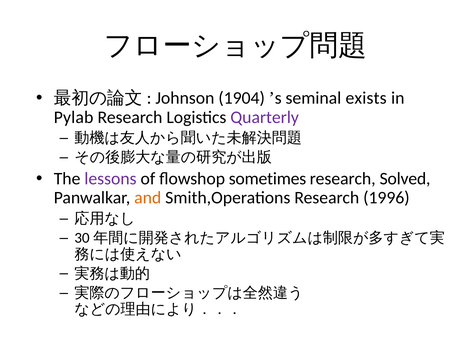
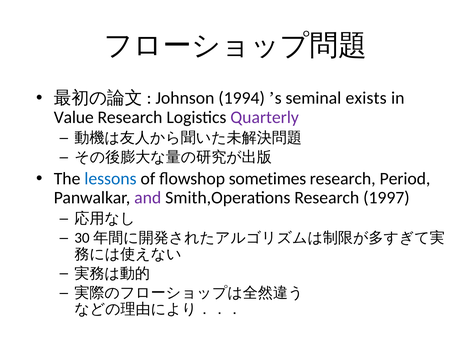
1904: 1904 -> 1994 (242, 98)
Pylab: Pylab -> Value (74, 117)
lessons colour: purple -> blue (110, 179)
Solved: Solved -> Period (405, 179)
and colour: orange -> purple (148, 198)
1996: 1996 -> 1997 (386, 198)
